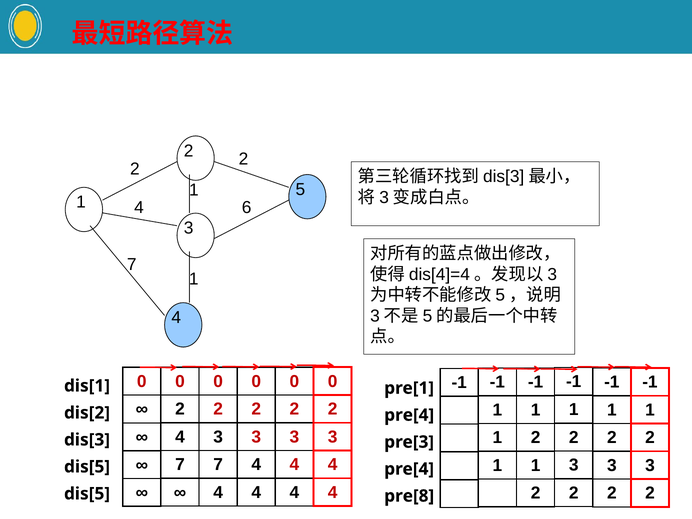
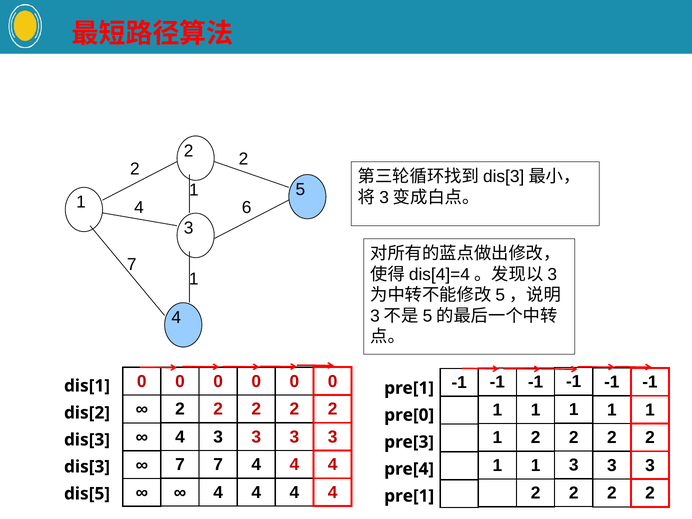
pre[4: pre[4 -> pre[0 (409, 415)
dis[5: dis[5 -> dis[3 (87, 467)
pre[8: pre[8 -> pre[1 (409, 496)
